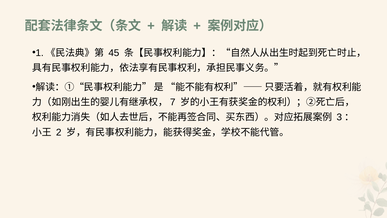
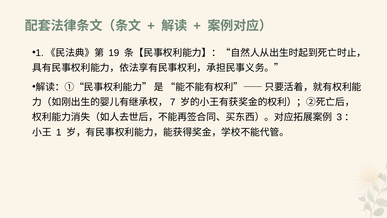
45: 45 -> 19 (114, 53)
2: 2 -> 1 (59, 132)
